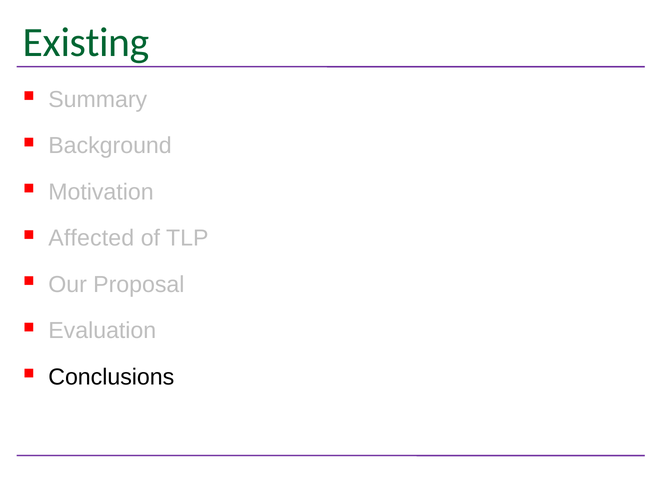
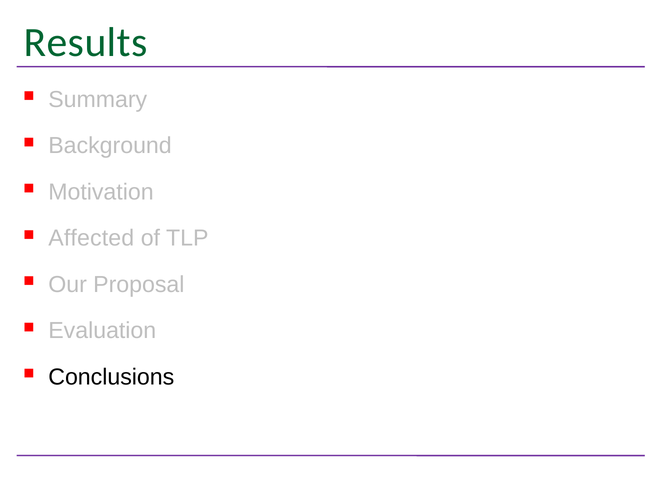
Existing: Existing -> Results (86, 42)
